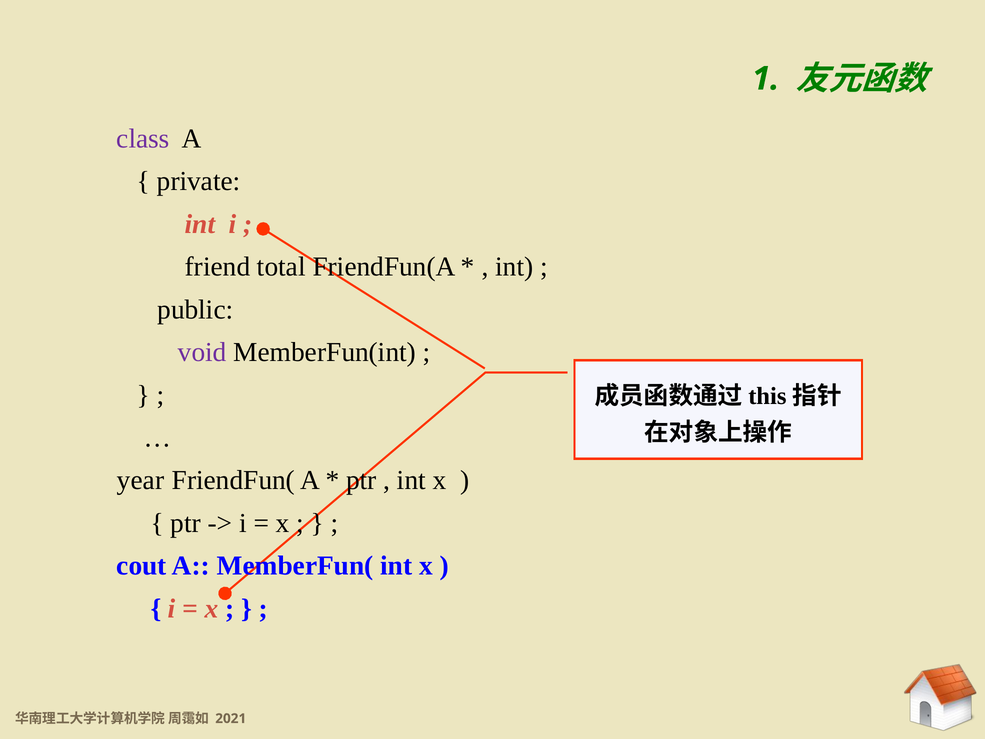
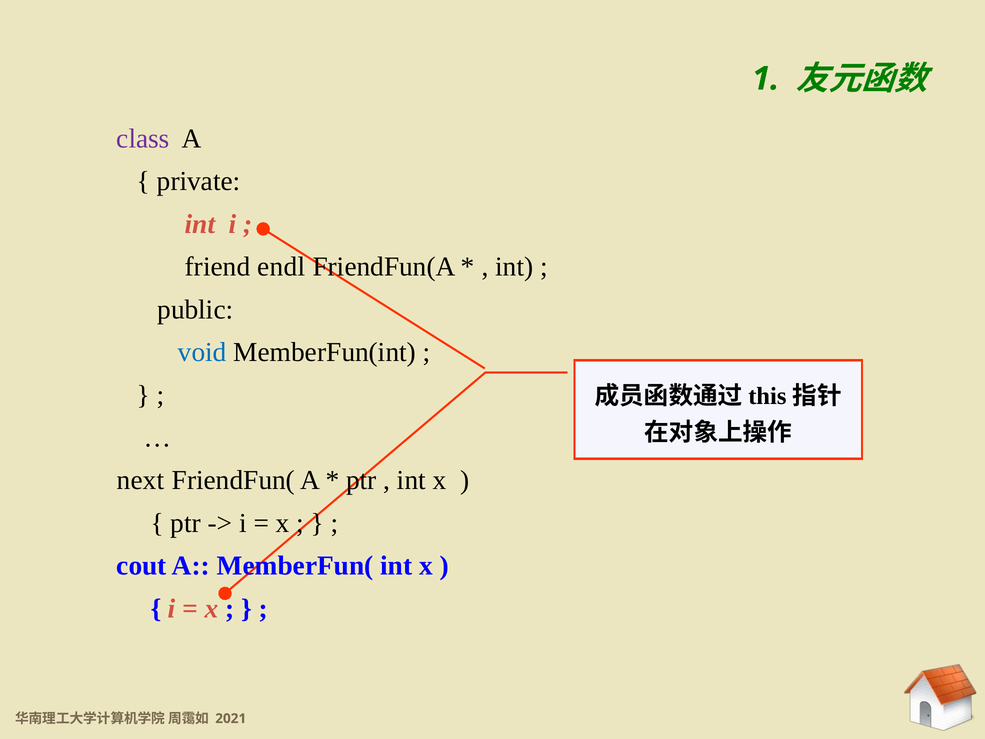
total: total -> endl (281, 267)
void colour: purple -> blue (202, 352)
year: year -> next (141, 480)
